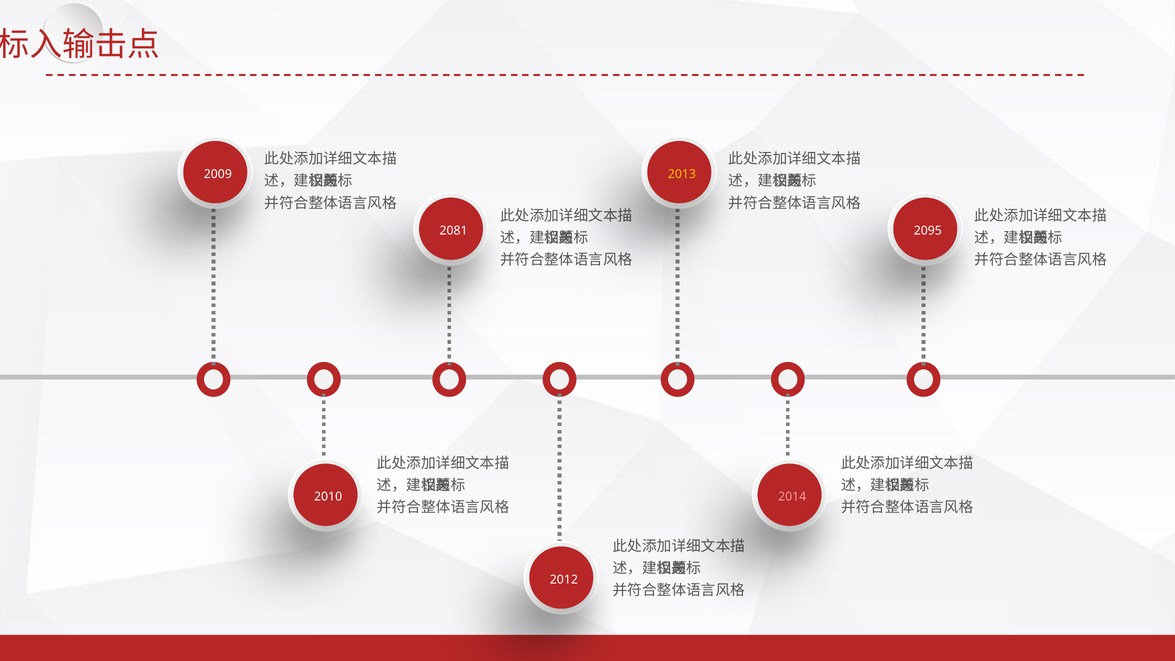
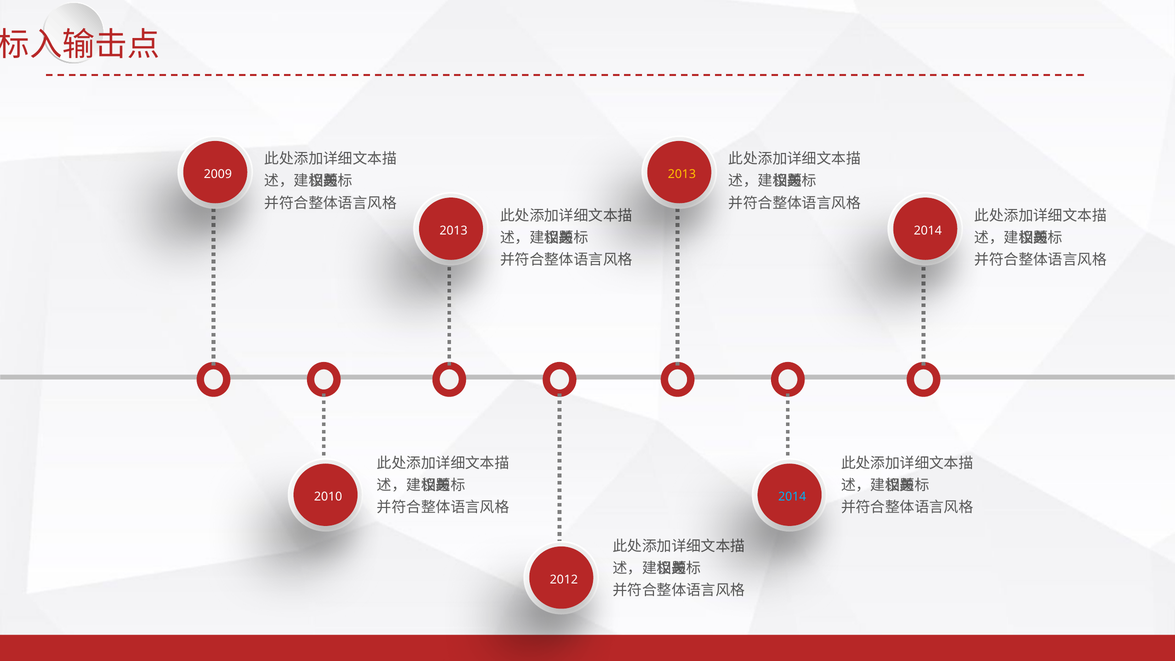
2081: 2081 -> 2013 (454, 231)
2095: 2095 -> 2014 (928, 231)
2014 colour: pink -> light blue (792, 497)
